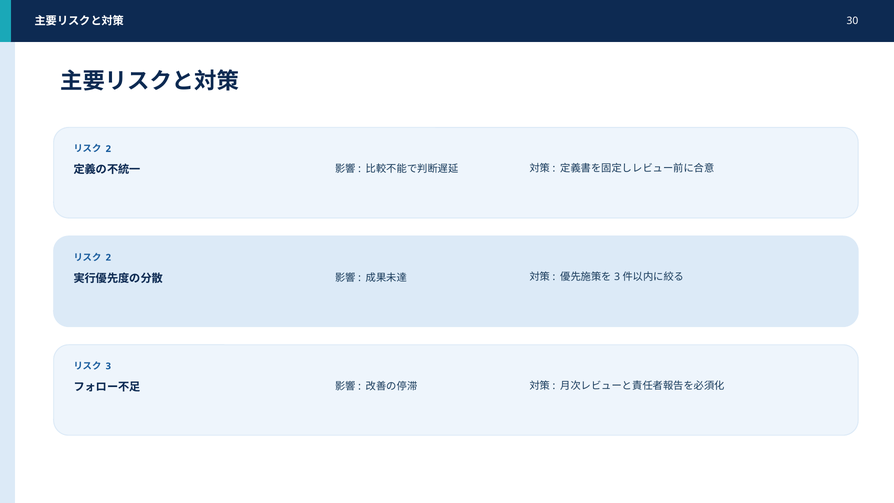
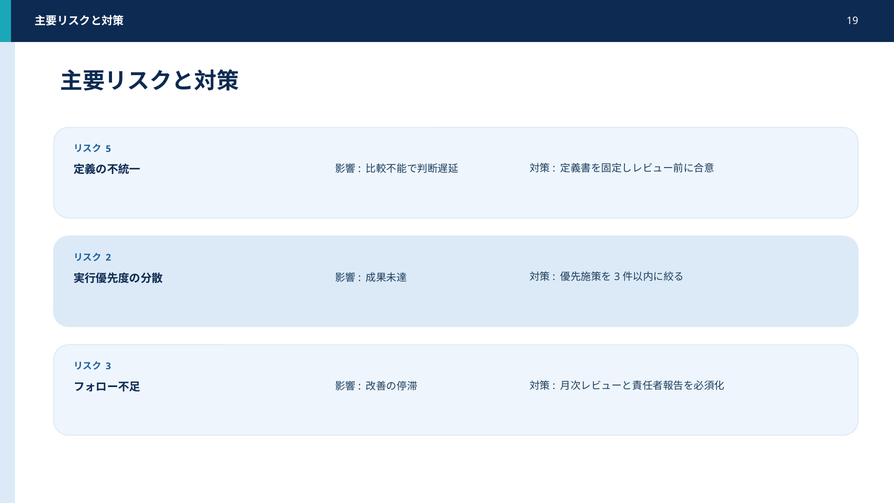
30: 30 -> 19 (852, 21)
2: 2 -> 5 (108, 149)
